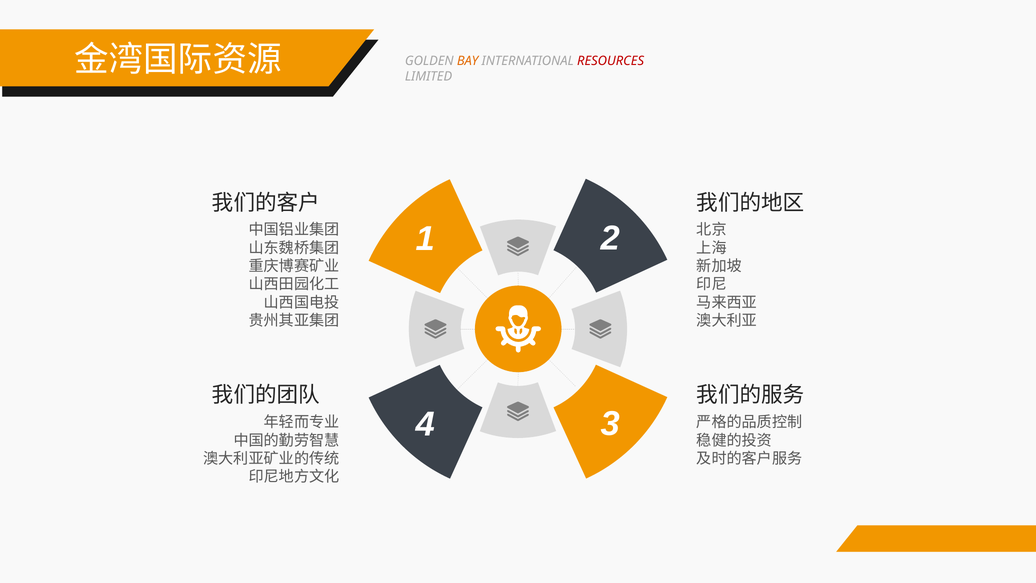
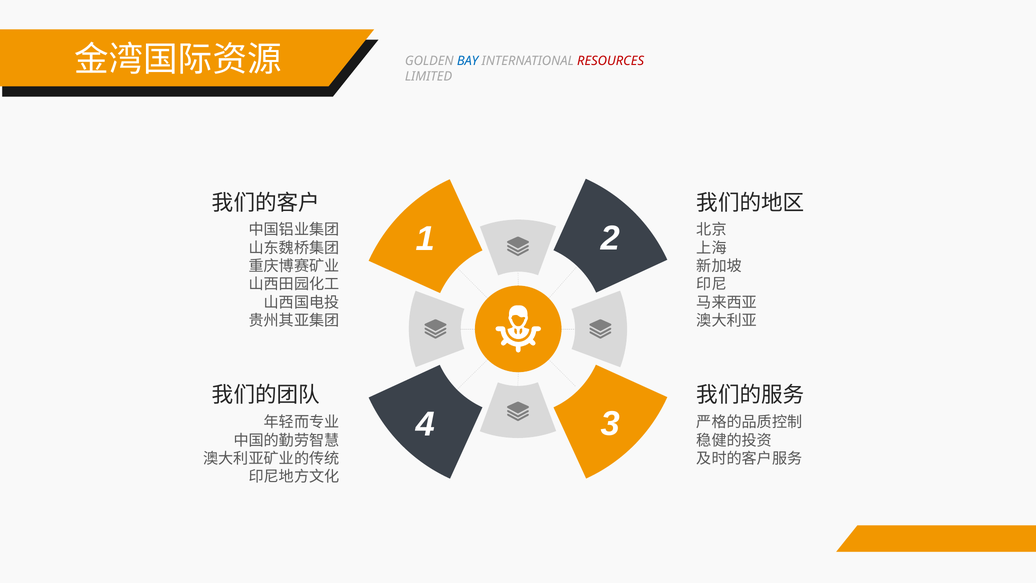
BAY colour: orange -> blue (468, 61)
